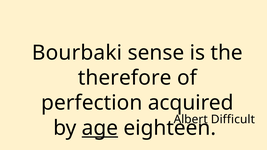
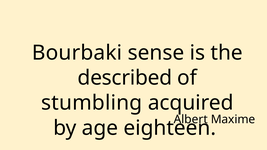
therefore: therefore -> described (125, 78)
perfection: perfection -> stumbling (92, 103)
Difficult: Difficult -> Maxime (233, 120)
age underline: present -> none (100, 128)
